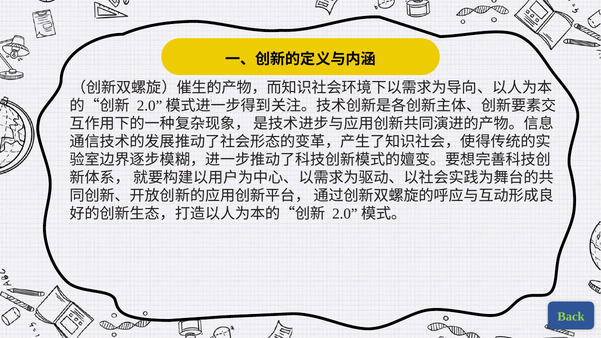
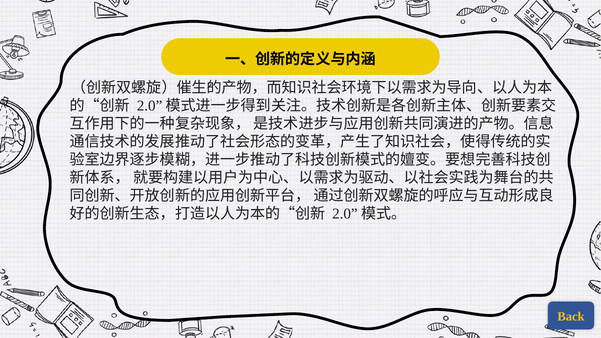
Back colour: light green -> yellow (571, 316)
